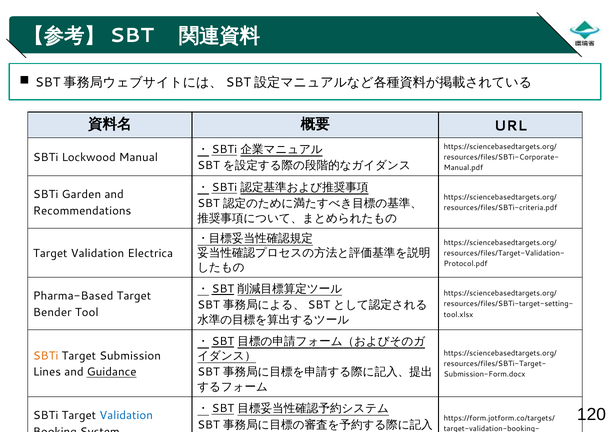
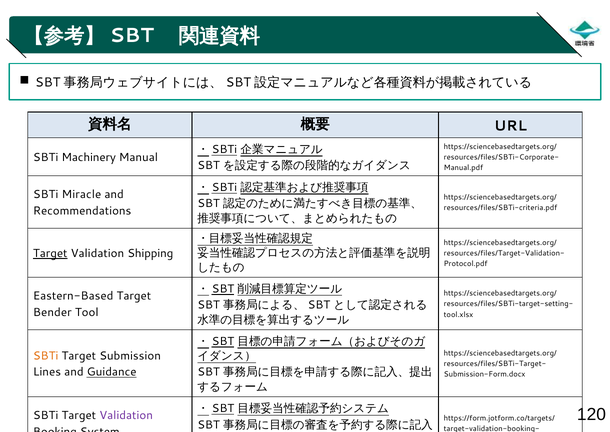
Lockwood: Lockwood -> Machinery (89, 157)
Garden: Garden -> Miracle (81, 194)
Target underline: none -> present (50, 253)
Electrica: Electrica -> Shipping (150, 253)
Pharma-Based: Pharma-Based -> Eastern-Based (73, 295)
Validation colour: blue -> purple (126, 415)
